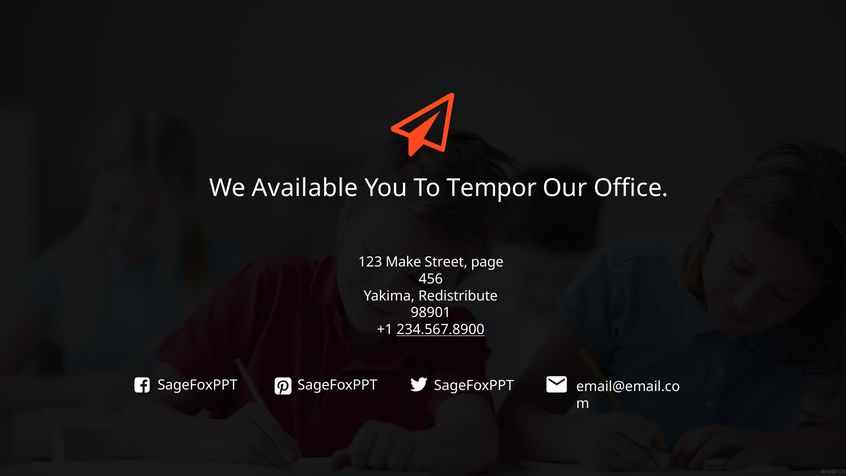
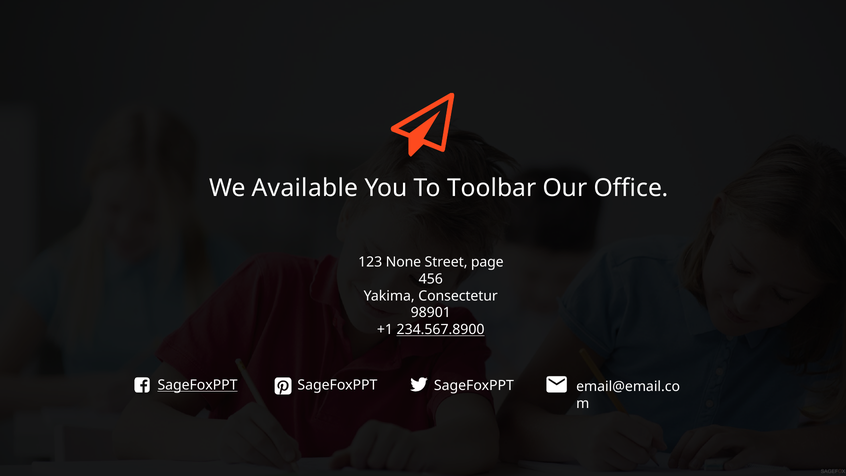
Tempor: Tempor -> Toolbar (492, 188)
Make: Make -> None (403, 262)
Redistribute: Redistribute -> Consectetur (458, 296)
SageFoxPPT underline: none -> present (198, 385)
